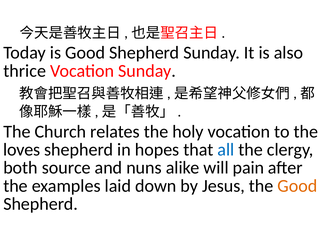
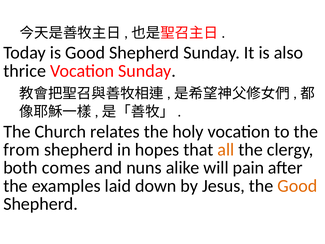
loves: loves -> from (22, 149)
all colour: blue -> orange (226, 149)
source: source -> comes (66, 168)
